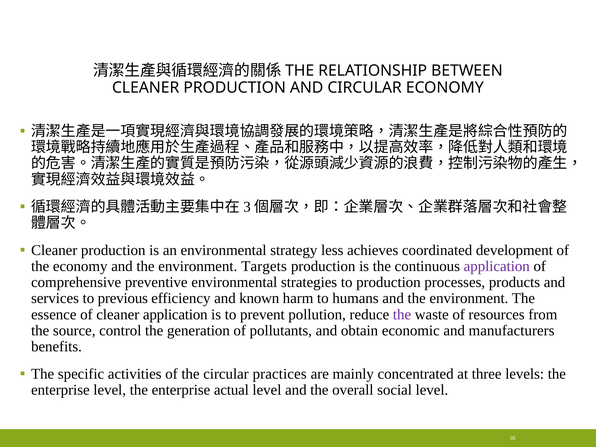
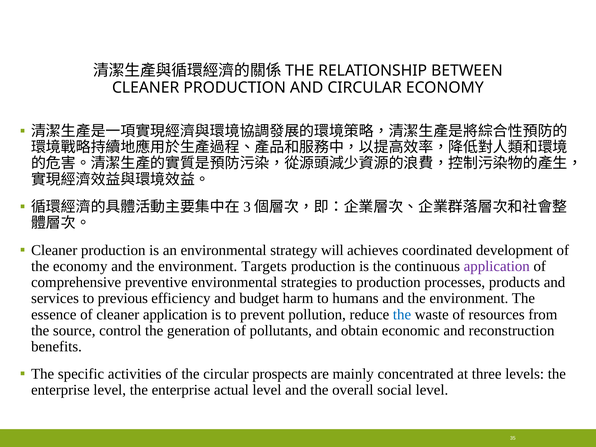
less: less -> will (332, 250)
known: known -> budget (259, 298)
the colour: purple -> blue (402, 315)
manufacturers: manufacturers -> reconstruction (512, 331)
practices: practices -> prospects (280, 374)
